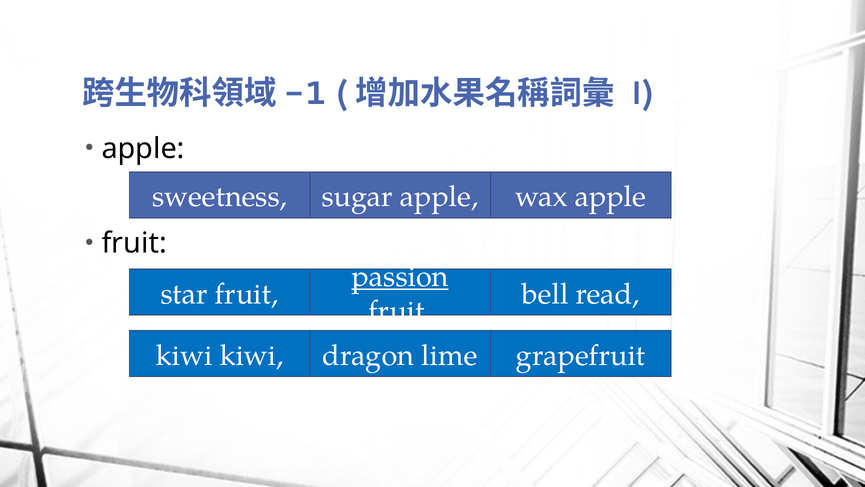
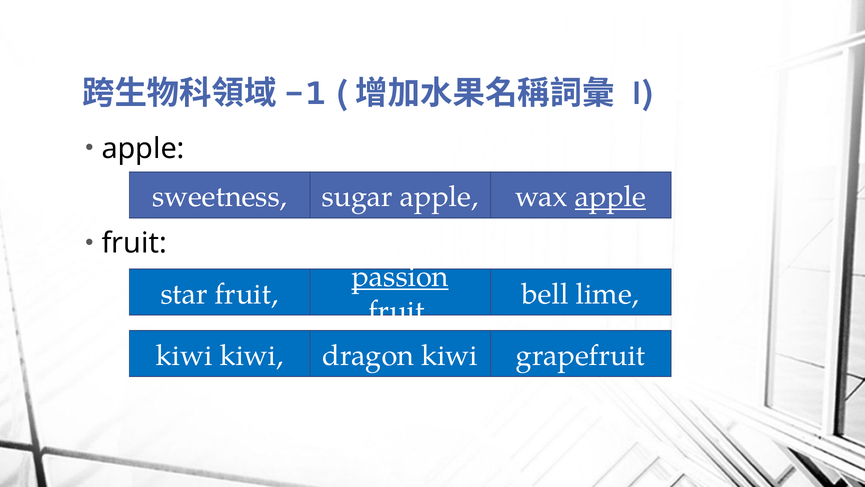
apple underline: none -> present (610, 197)
read: read -> lime (607, 294)
dragon lime: lime -> kiwi (449, 355)
